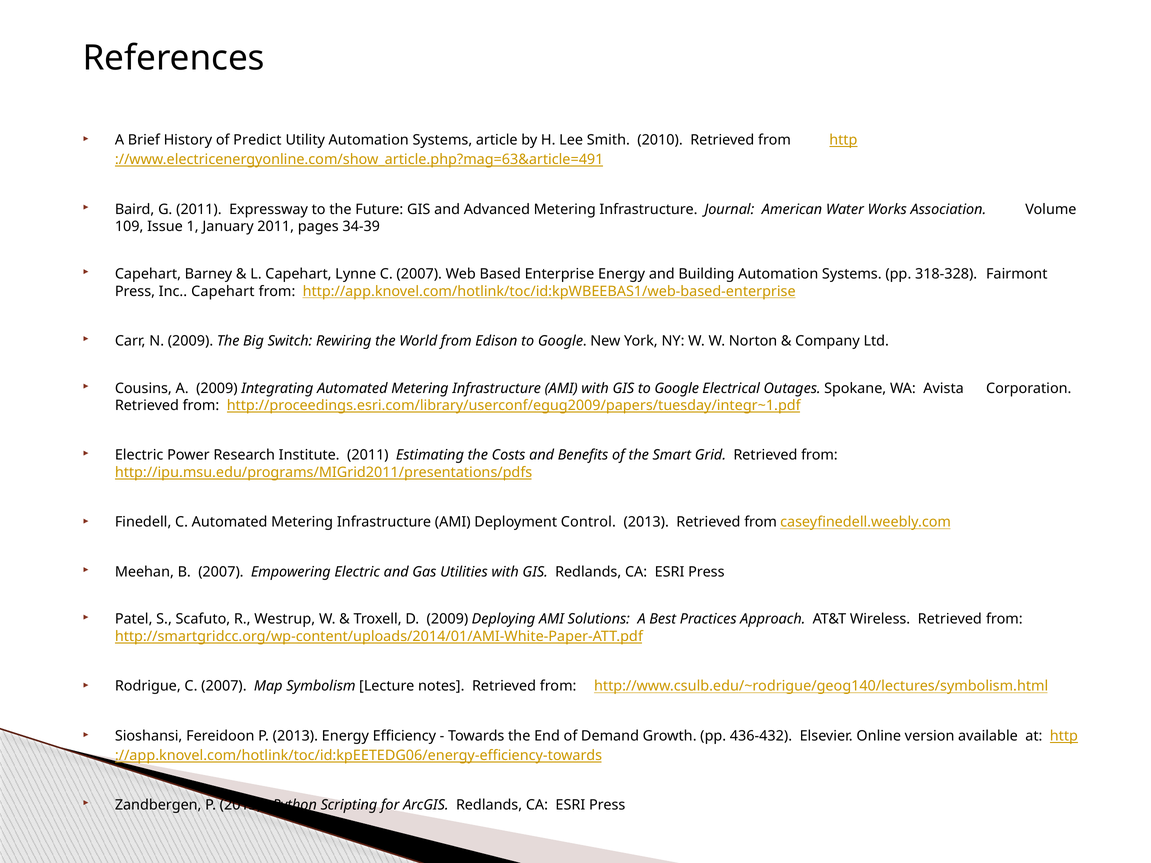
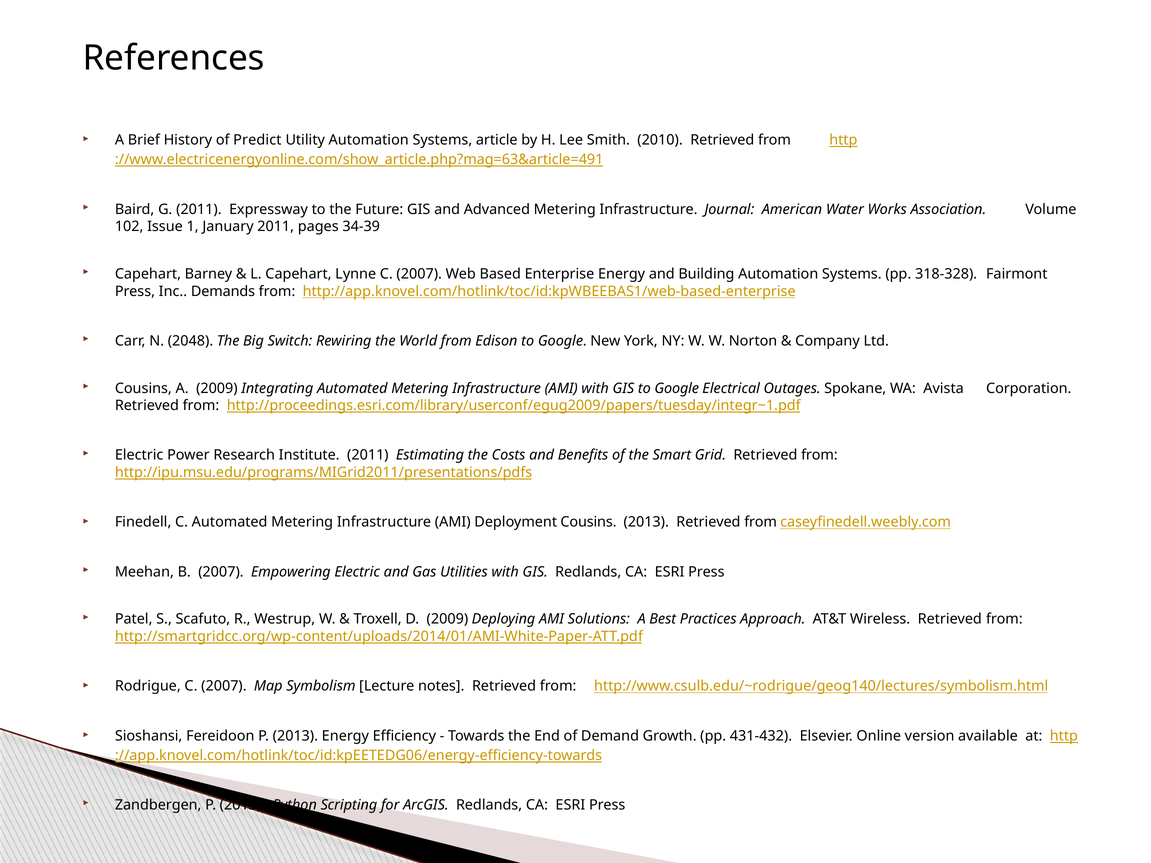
109: 109 -> 102 (129, 227)
Inc Capehart: Capehart -> Demands (223, 291)
N 2009: 2009 -> 2048 (191, 341)
Deployment Control: Control -> Cousins (588, 522)
436-432: 436-432 -> 431-432 (761, 736)
